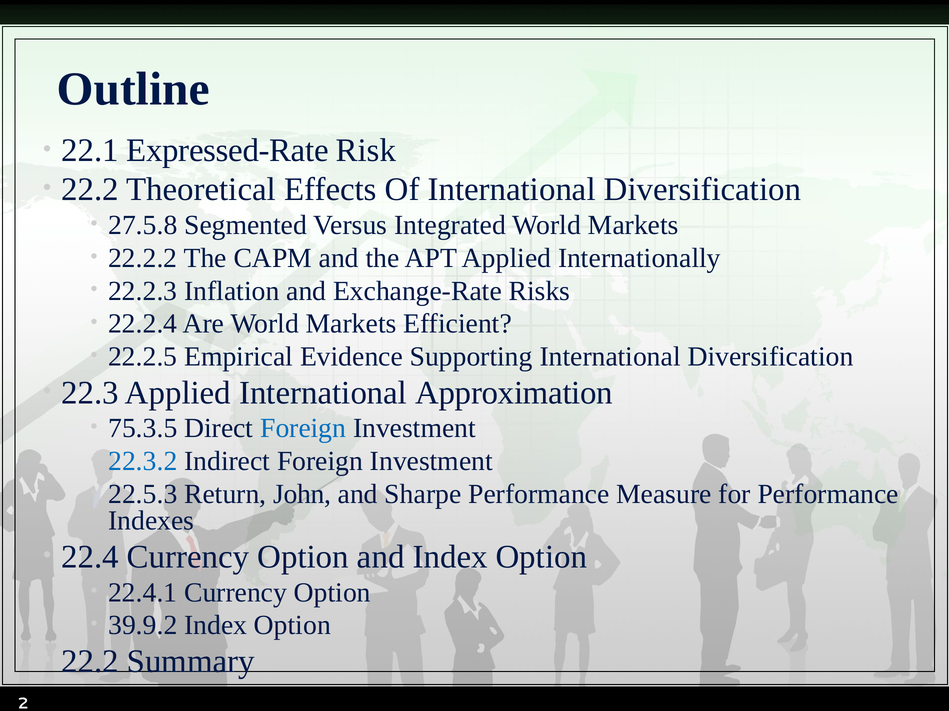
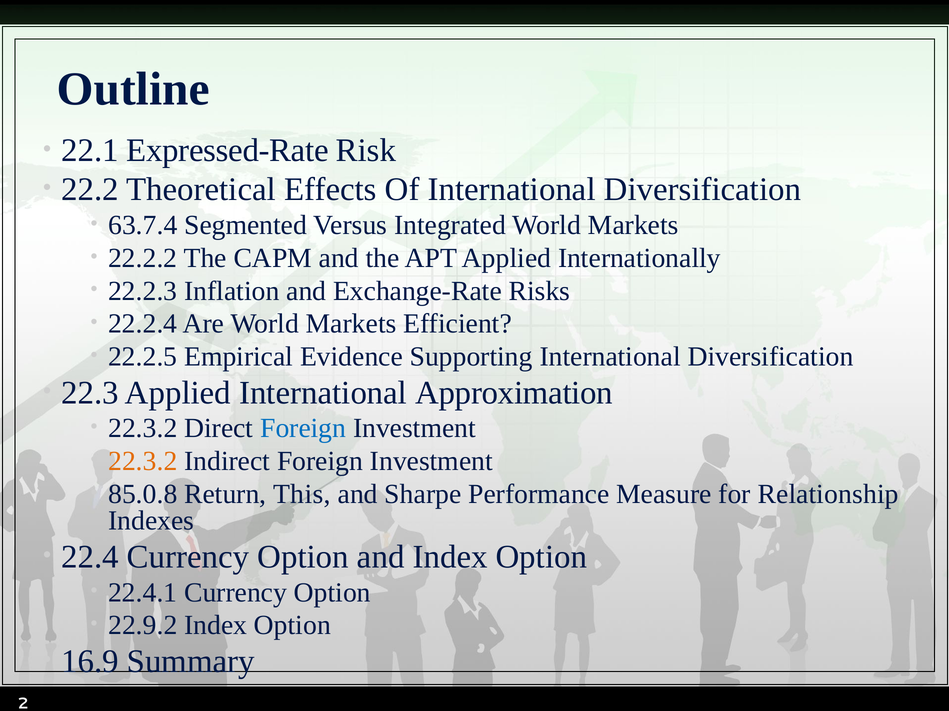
27.5.8: 27.5.8 -> 63.7.4 (143, 225)
75.3.5: 75.3.5 -> 22.3.2 (143, 429)
22.3.2 colour: blue -> orange (143, 462)
22.5.3: 22.5.3 -> 85.0.8 (143, 495)
John: John -> This (302, 495)
for Performance: Performance -> Relationship (828, 495)
39.9.2: 39.9.2 -> 22.9.2 (143, 626)
22.2: 22.2 -> 16.9 (90, 662)
